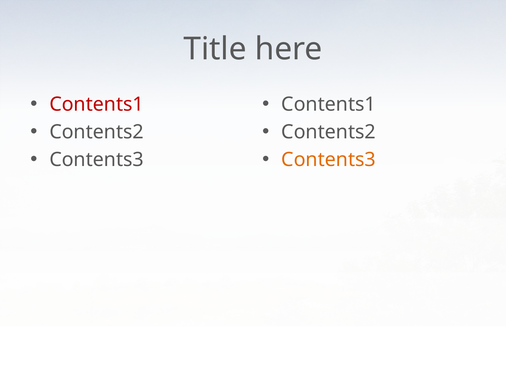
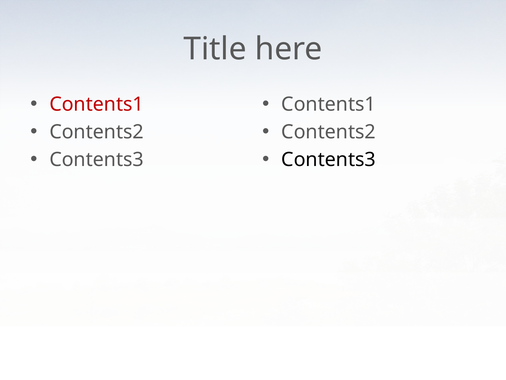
Contents3 colour: orange -> black (329, 159)
